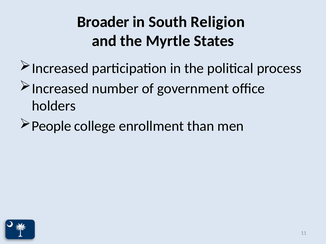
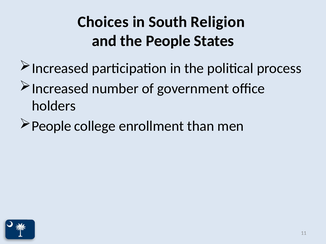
Broader: Broader -> Choices (103, 22)
the Myrtle: Myrtle -> People (168, 41)
